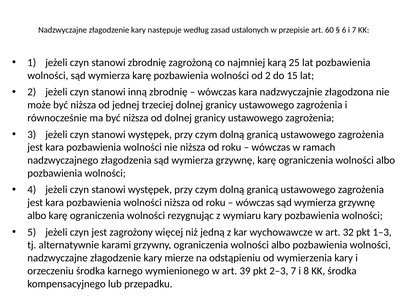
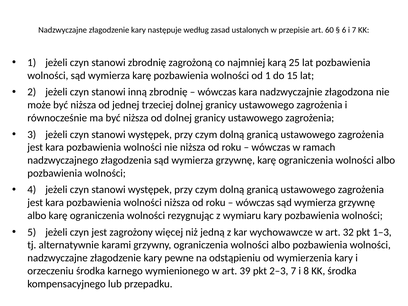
od 2: 2 -> 1 (268, 76)
mierze: mierze -> pewne (179, 258)
